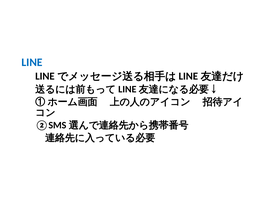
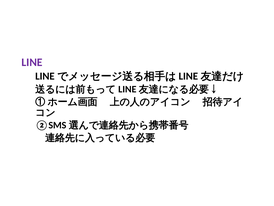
LINE colour: blue -> purple (32, 62)
